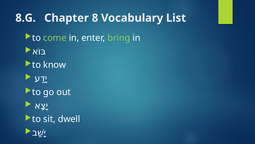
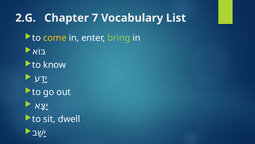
8.G: 8.G -> 2.G (26, 18)
8: 8 -> 7 (95, 18)
come colour: light green -> yellow (55, 38)
